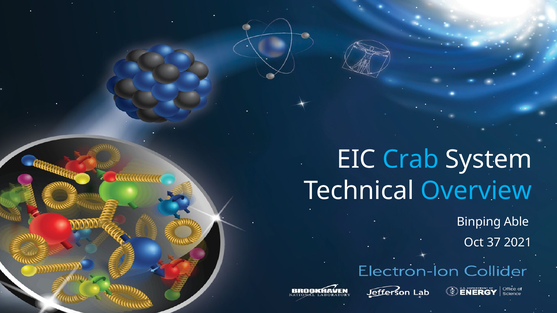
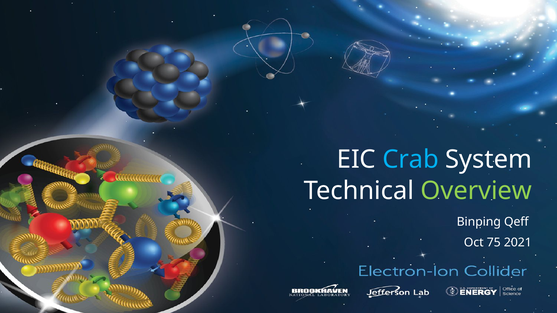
Overview colour: light blue -> light green (476, 191)
Able: Able -> Qeff (516, 222)
37: 37 -> 75 (494, 243)
